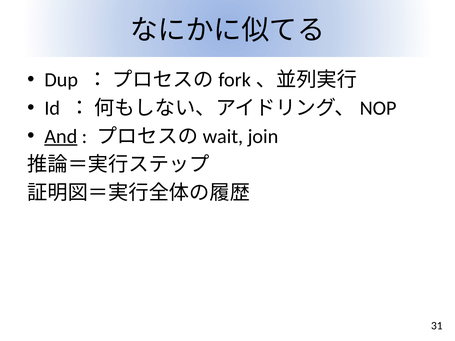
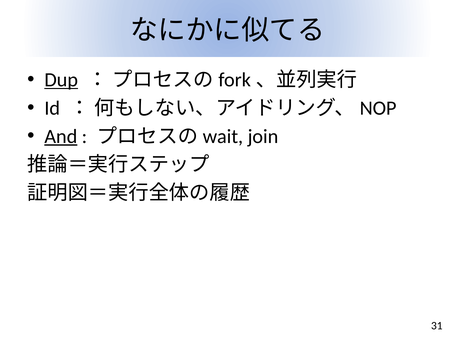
Dup underline: none -> present (61, 80)
